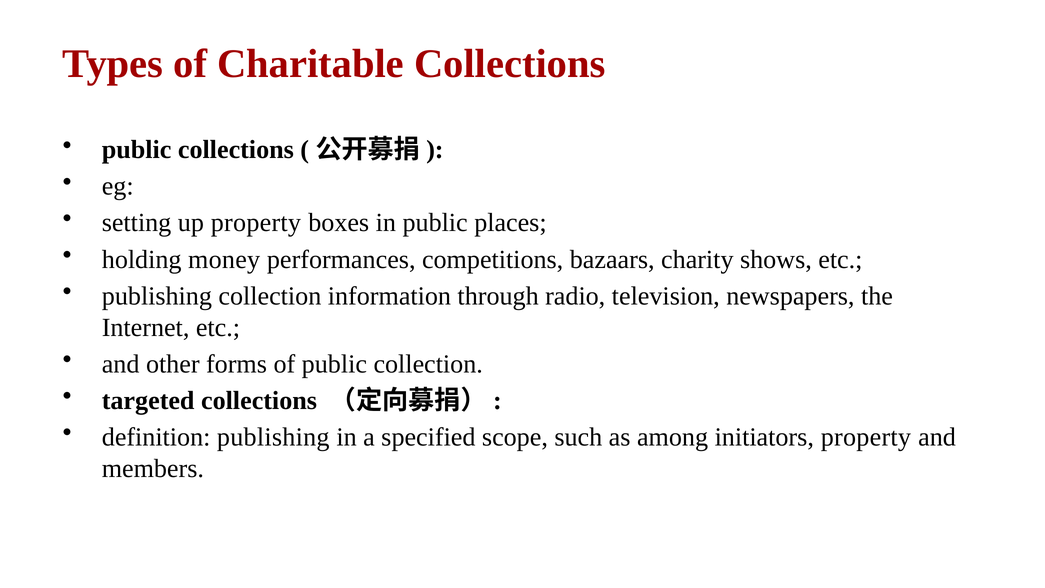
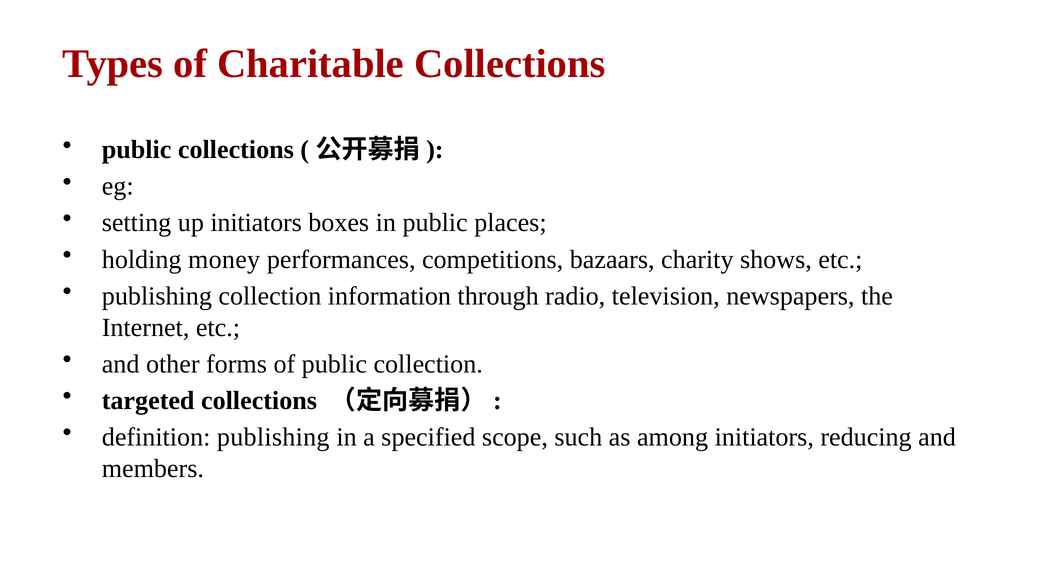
up property: property -> initiators (256, 223)
initiators property: property -> reducing (866, 437)
